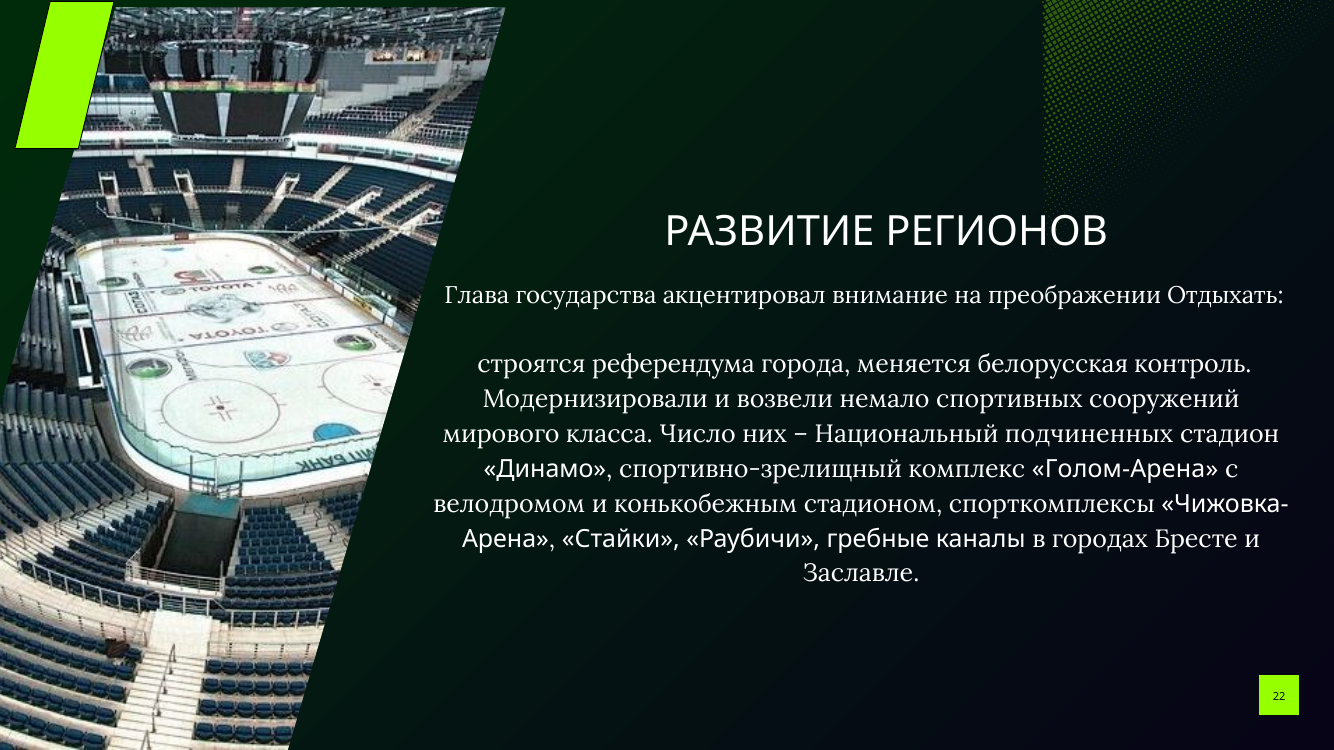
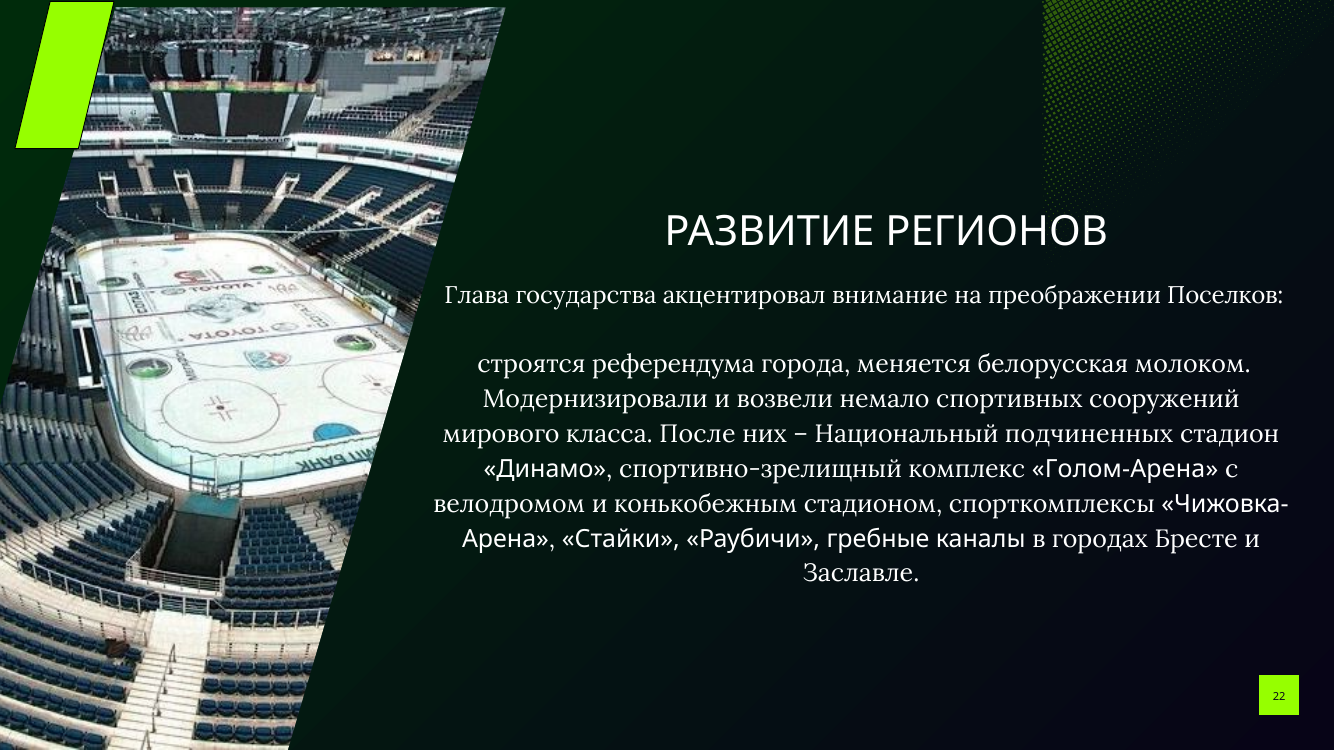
Отдыхать: Отдыхать -> Поселков (1225, 296)
контроль: контроль -> молоком (1193, 364)
Число: Число -> После (697, 434)
